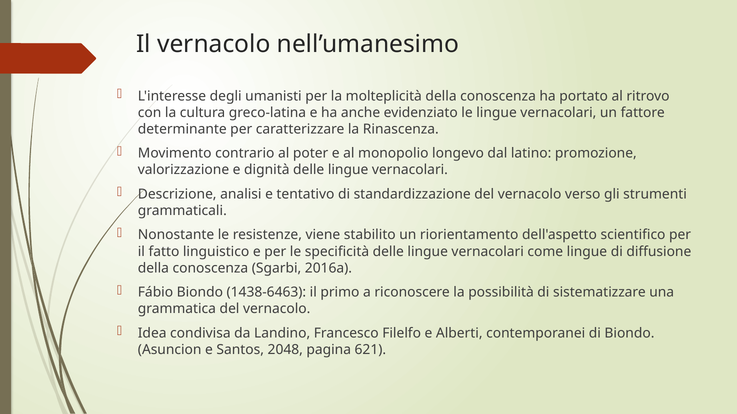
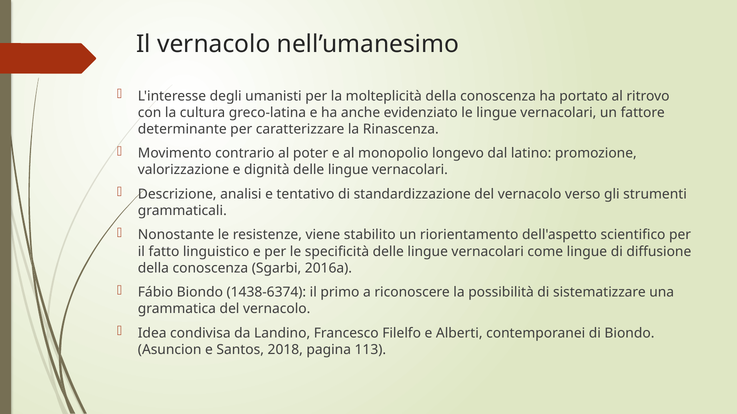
1438-6463: 1438-6463 -> 1438-6374 (266, 293)
2048: 2048 -> 2018 (285, 350)
621: 621 -> 113 (370, 350)
